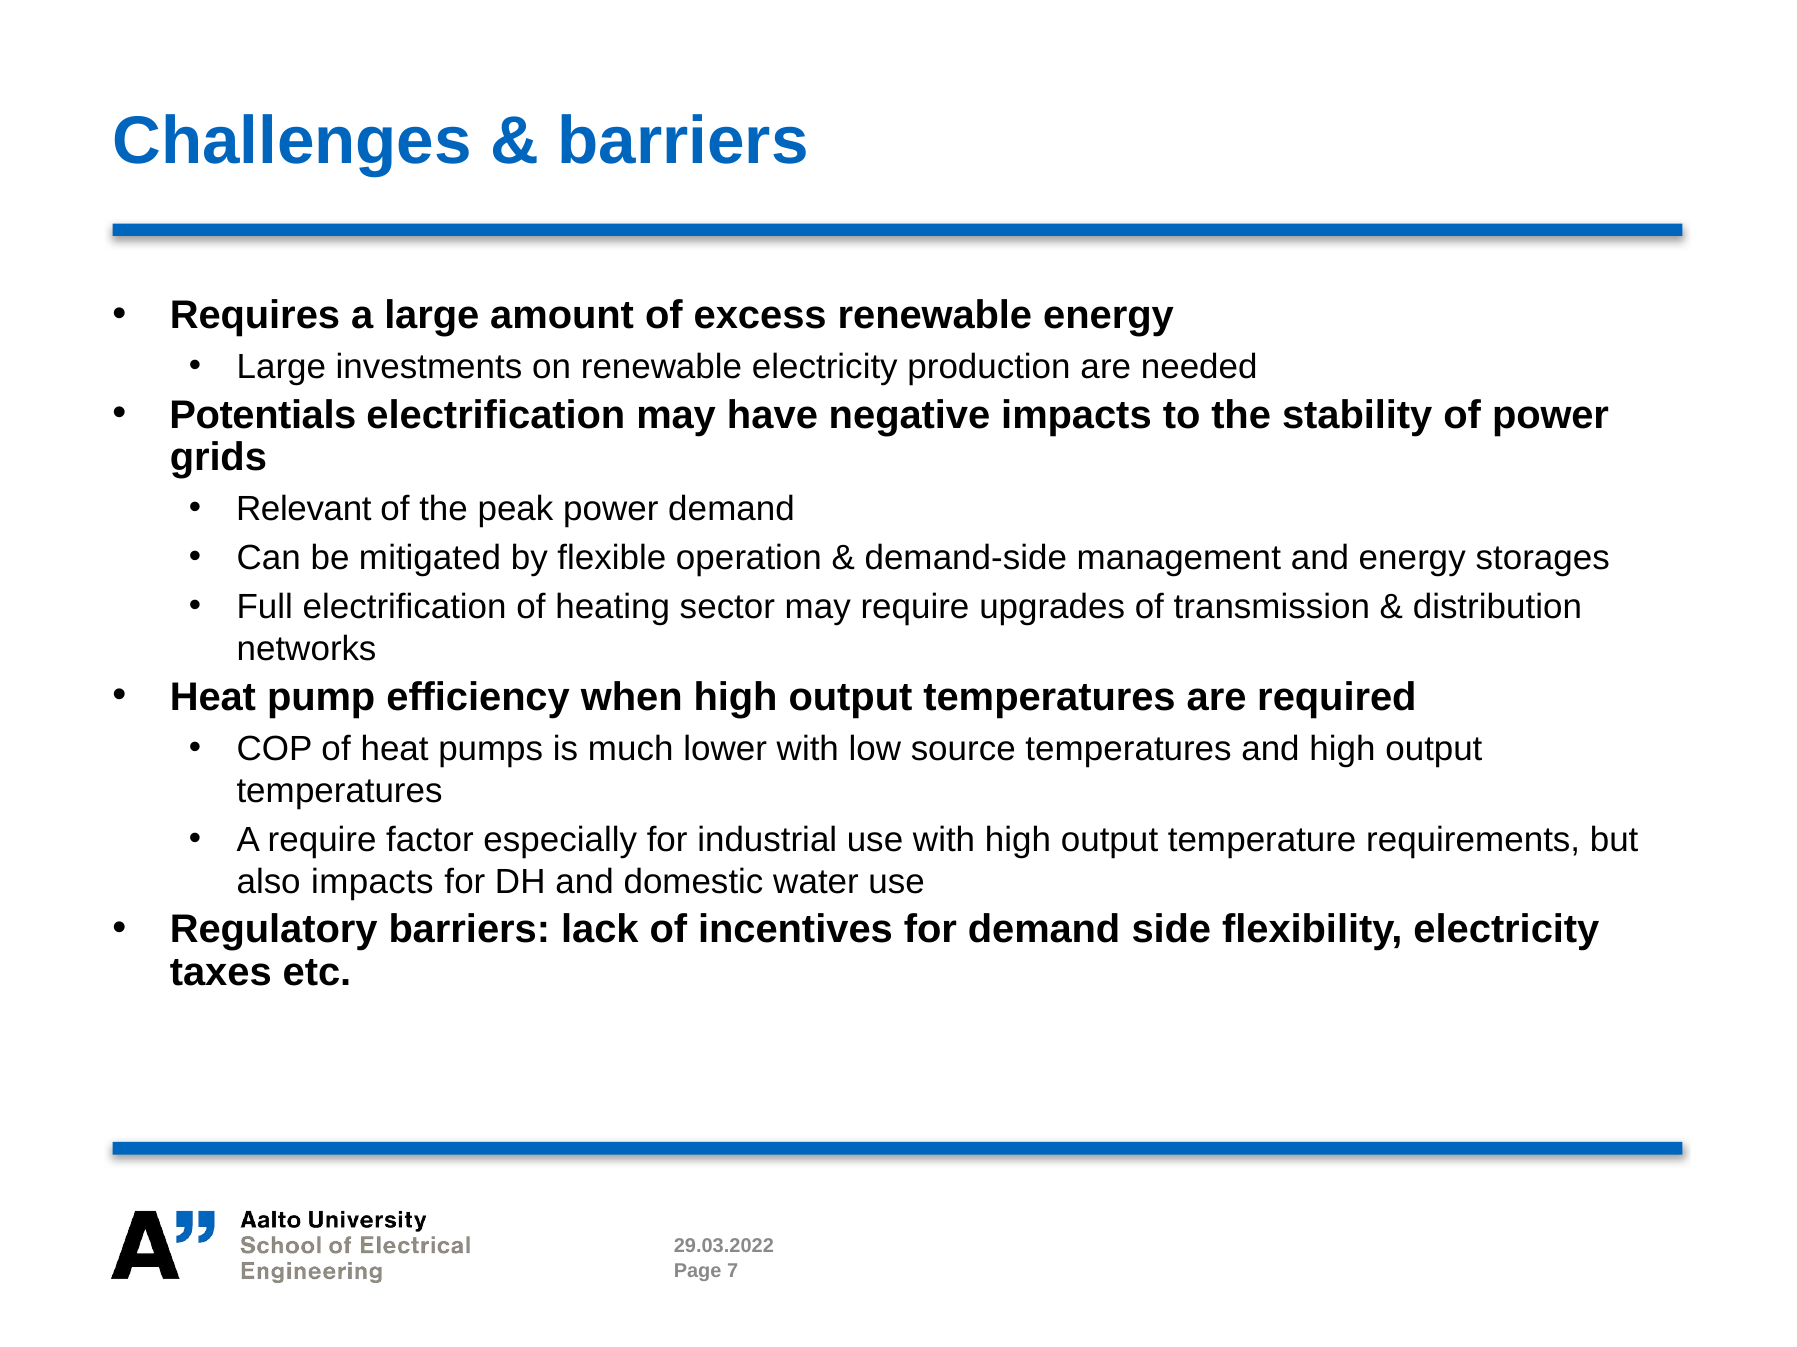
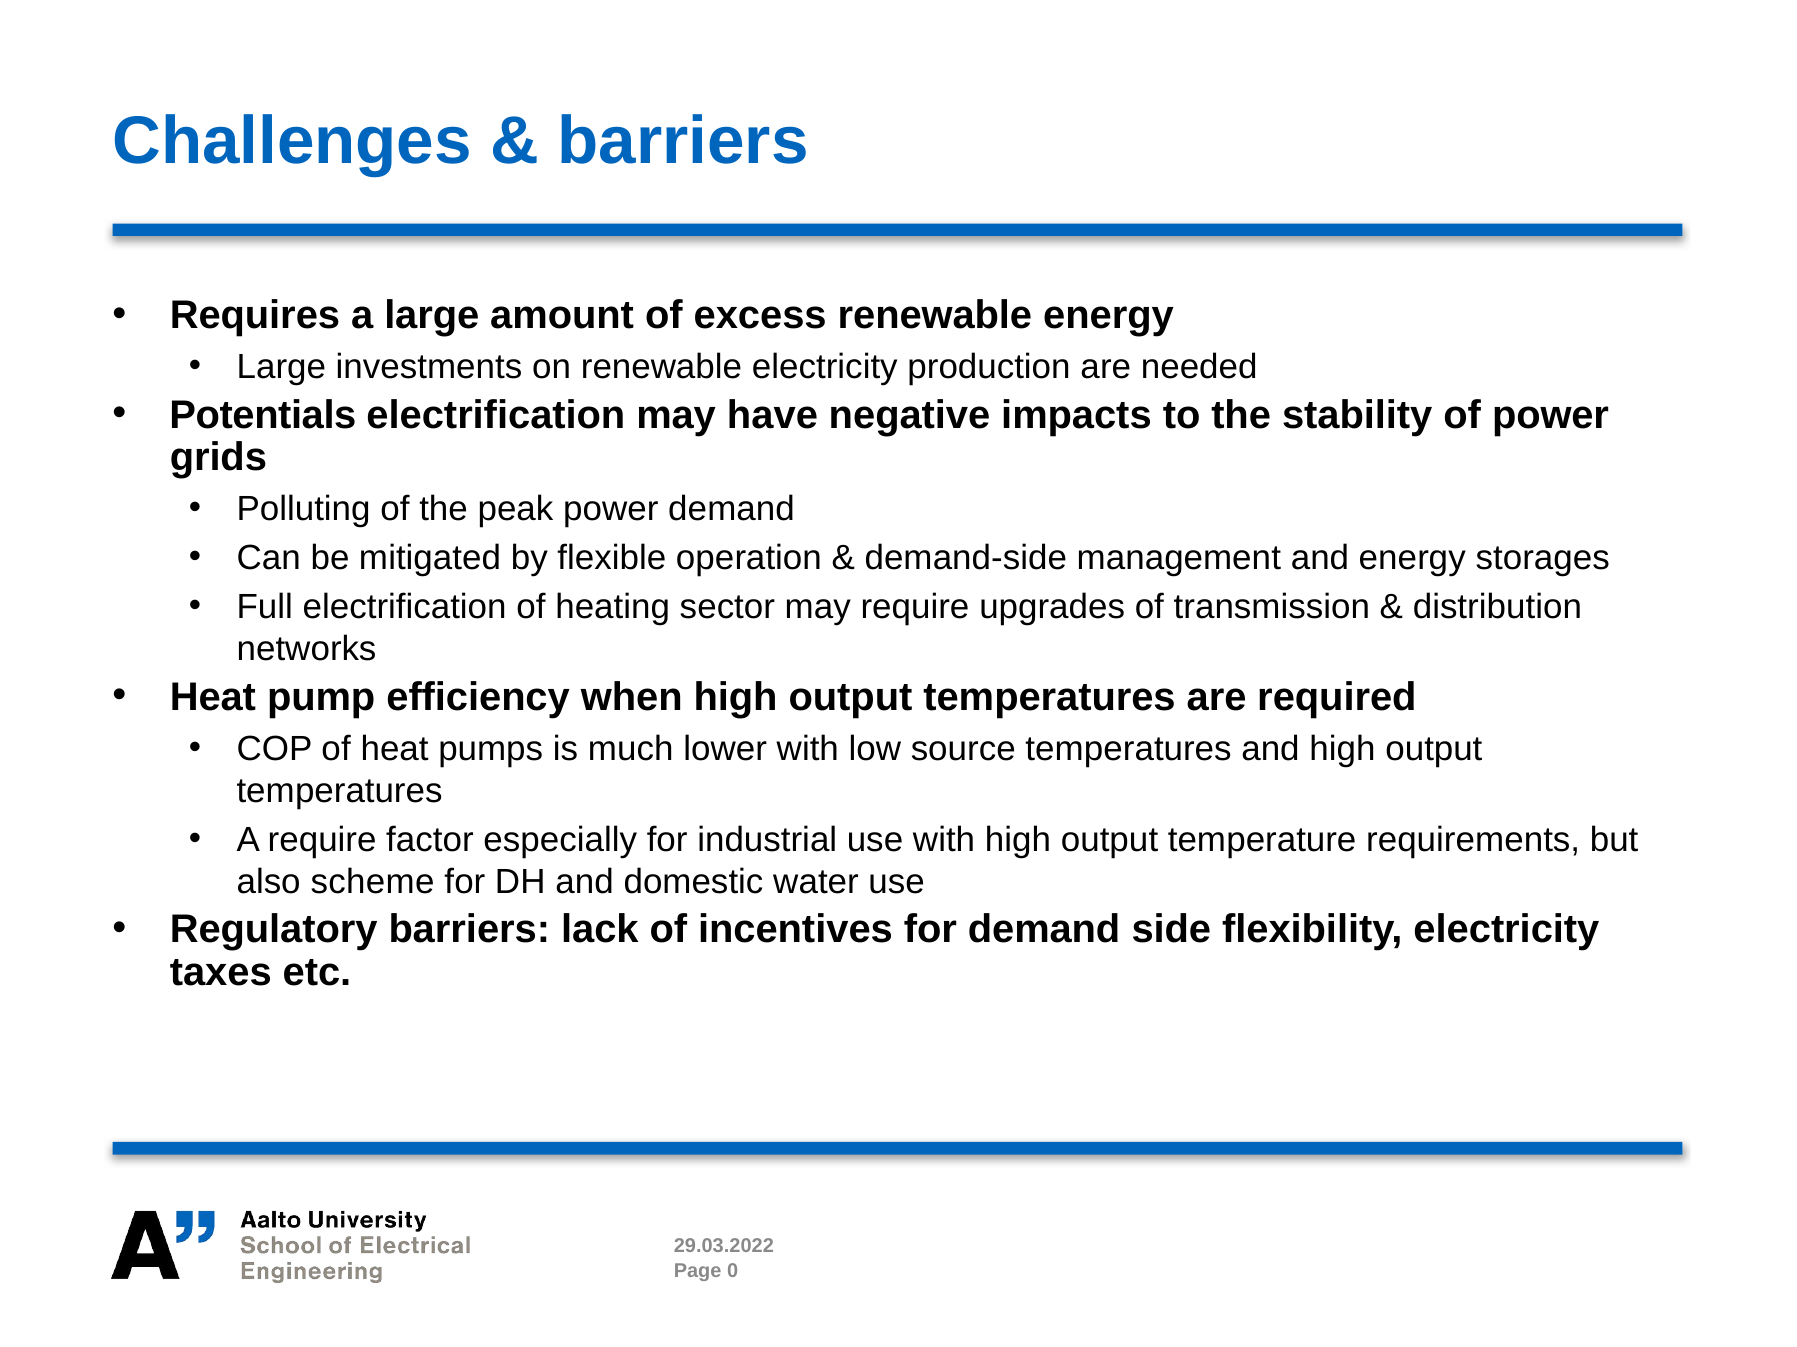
Relevant: Relevant -> Polluting (304, 509)
also impacts: impacts -> scheme (372, 882)
7: 7 -> 0 (733, 1272)
